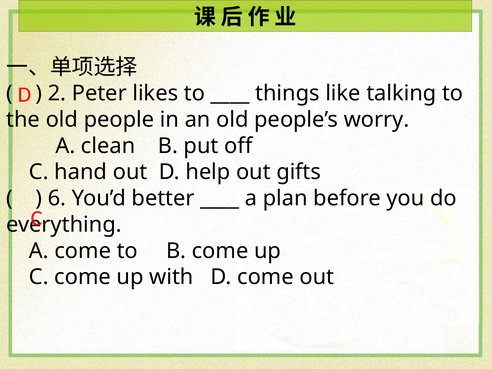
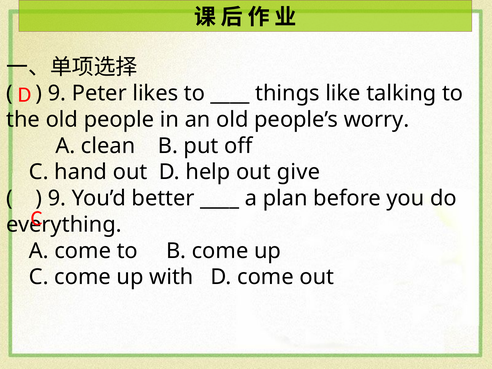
2: 2 -> 9 (57, 93)
gifts: gifts -> give (298, 172)
6: 6 -> 9 (57, 198)
